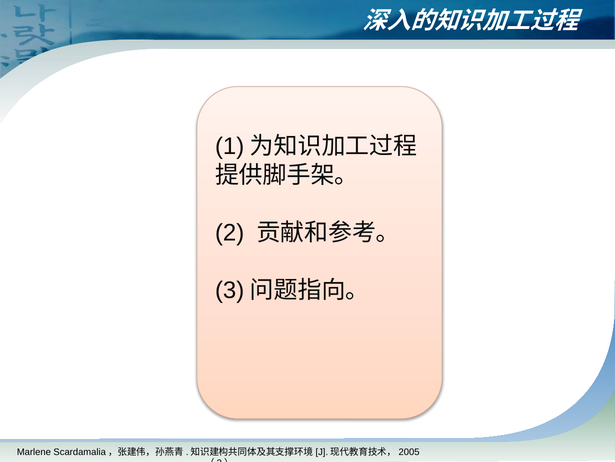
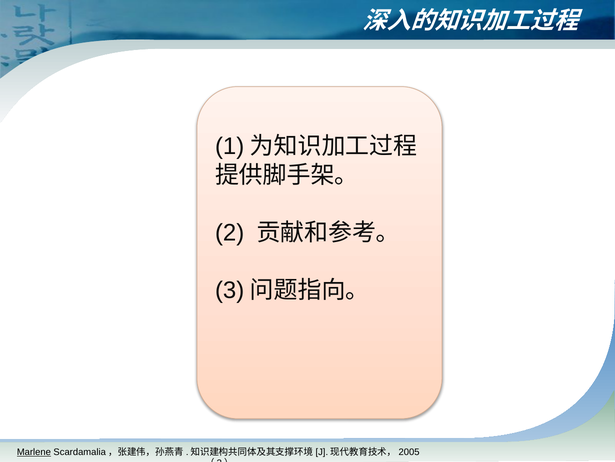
Marlene underline: none -> present (34, 451)
